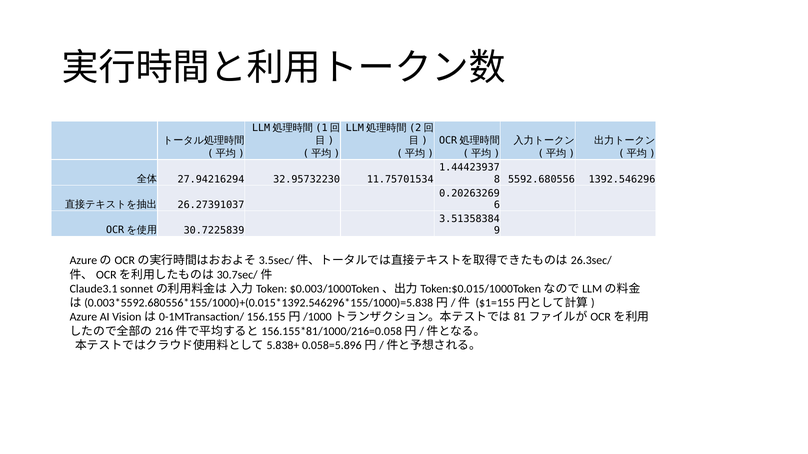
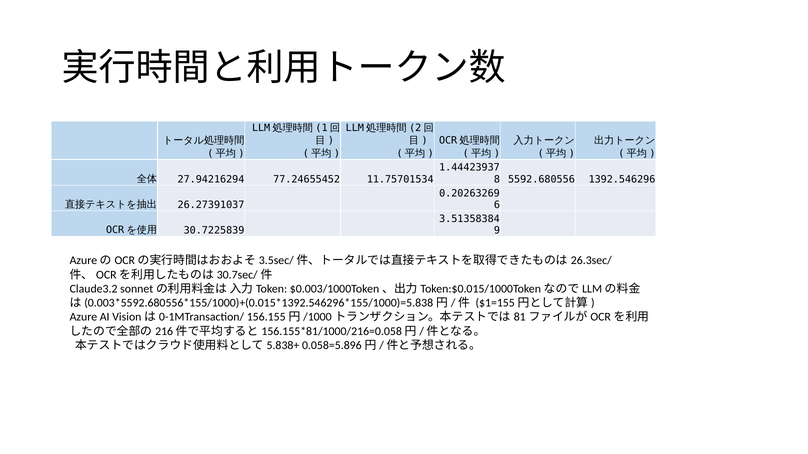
32.95732230: 32.95732230 -> 77.24655452 (307, 180)
Claude3.1: Claude3.1 -> Claude3.2 (94, 289)
